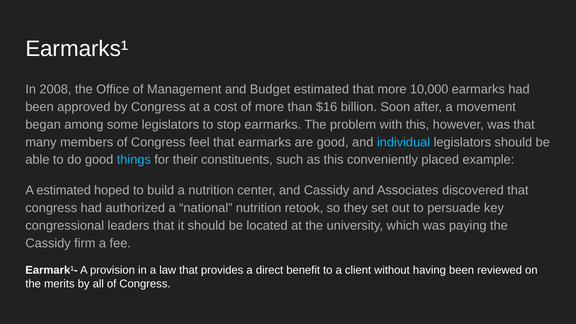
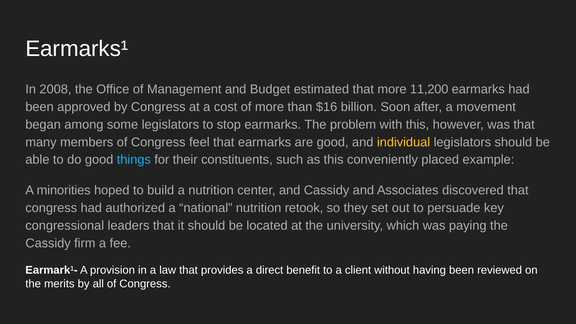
10,000: 10,000 -> 11,200 (429, 89)
individual colour: light blue -> yellow (404, 142)
A estimated: estimated -> minorities (64, 190)
